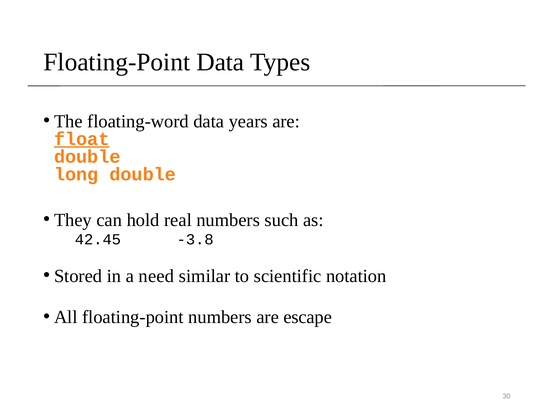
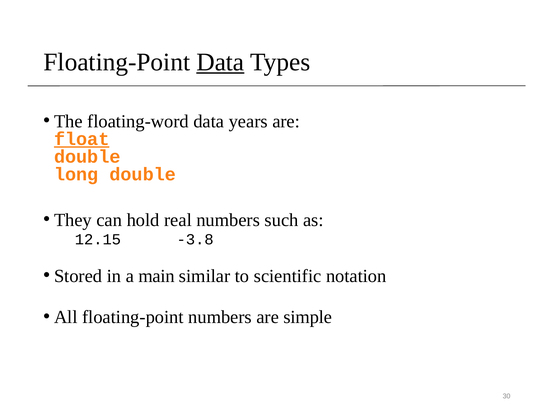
Data underline: none -> present (220, 62)
42.45: 42.45 -> 12.15 (98, 240)
need: need -> main (157, 276)
escape: escape -> simple (308, 317)
